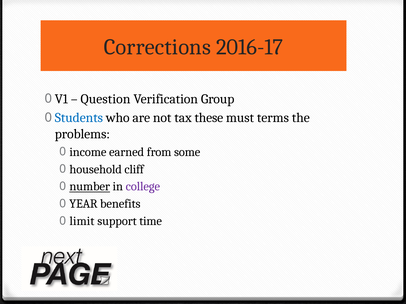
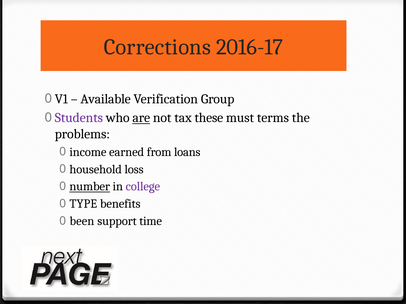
Question: Question -> Available (106, 99)
Students colour: blue -> purple (79, 118)
are underline: none -> present (141, 118)
some: some -> loans (187, 152)
cliff: cliff -> loss (134, 170)
YEAR: YEAR -> TYPE (83, 204)
limit: limit -> been (82, 222)
